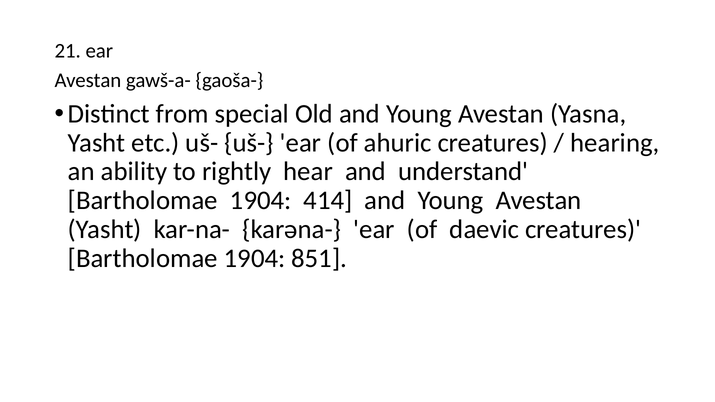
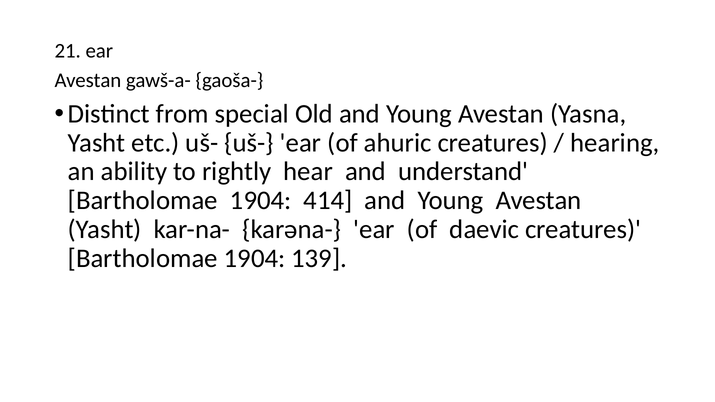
851: 851 -> 139 (319, 259)
